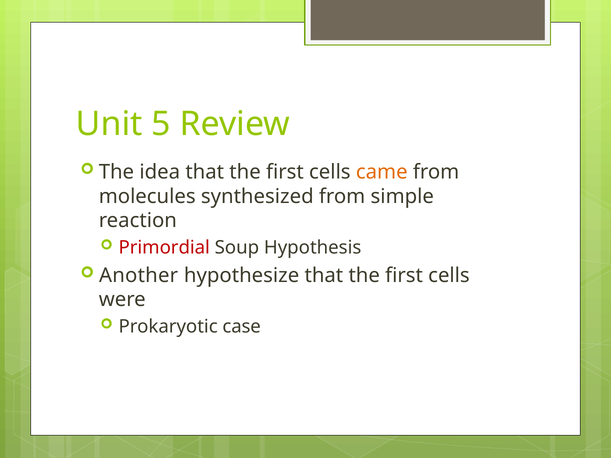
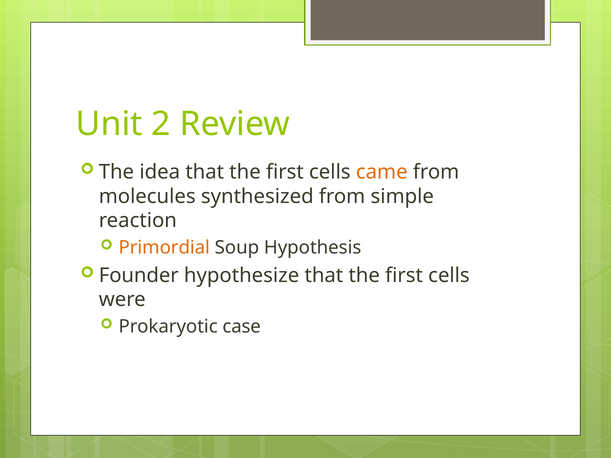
5: 5 -> 2 (161, 124)
Primordial colour: red -> orange (164, 248)
Another: Another -> Founder (139, 275)
